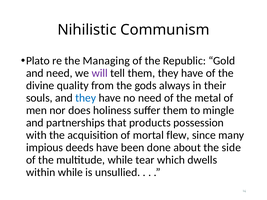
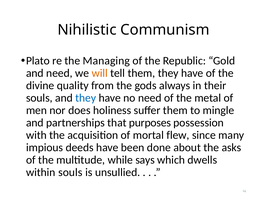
will colour: purple -> orange (100, 73)
products: products -> purposes (150, 123)
side: side -> asks (231, 148)
tear: tear -> says (145, 160)
within while: while -> souls (70, 173)
